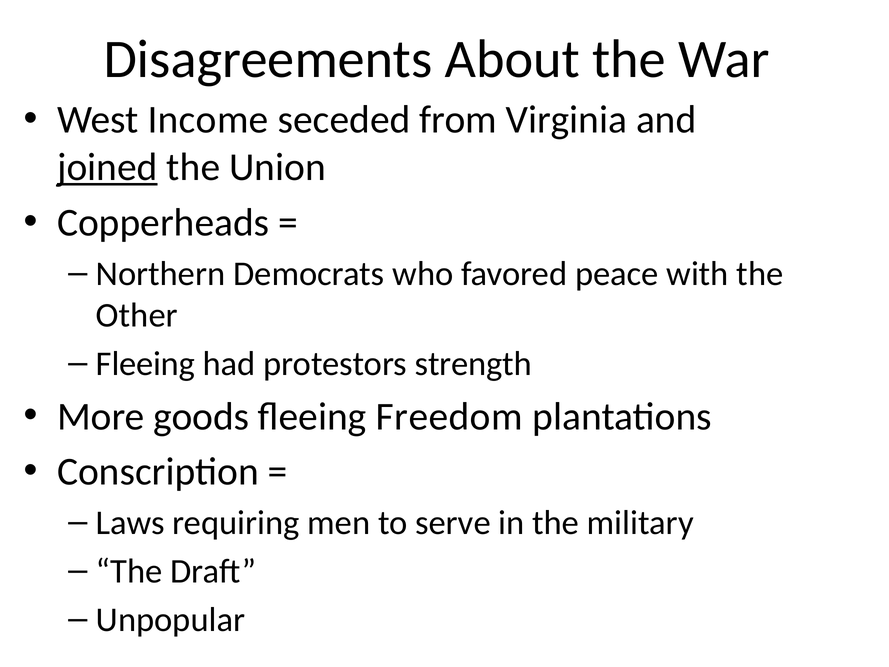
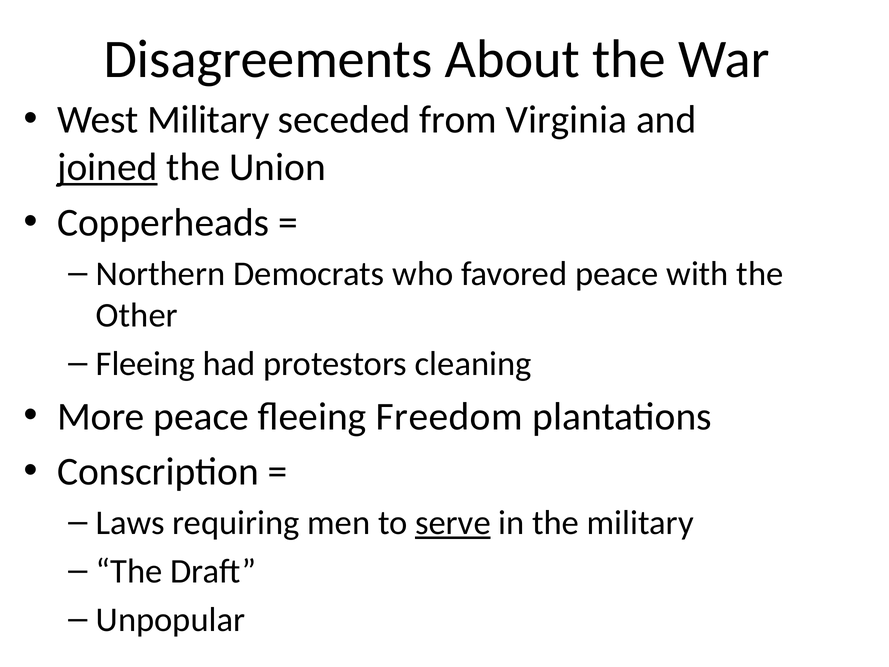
West Income: Income -> Military (208, 120)
strength: strength -> cleaning (473, 364)
More goods: goods -> peace (201, 416)
serve underline: none -> present (453, 523)
